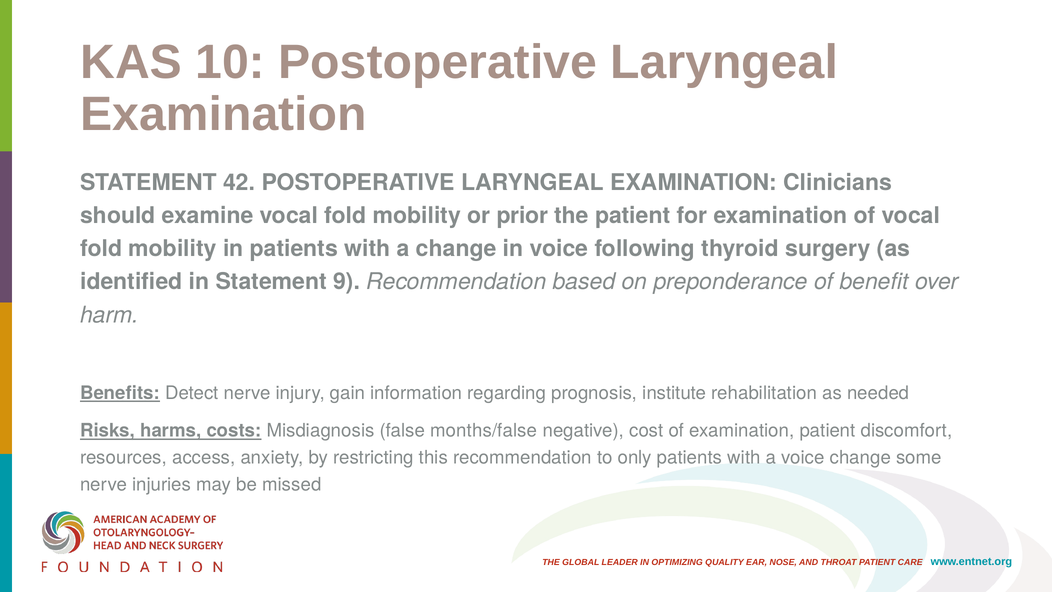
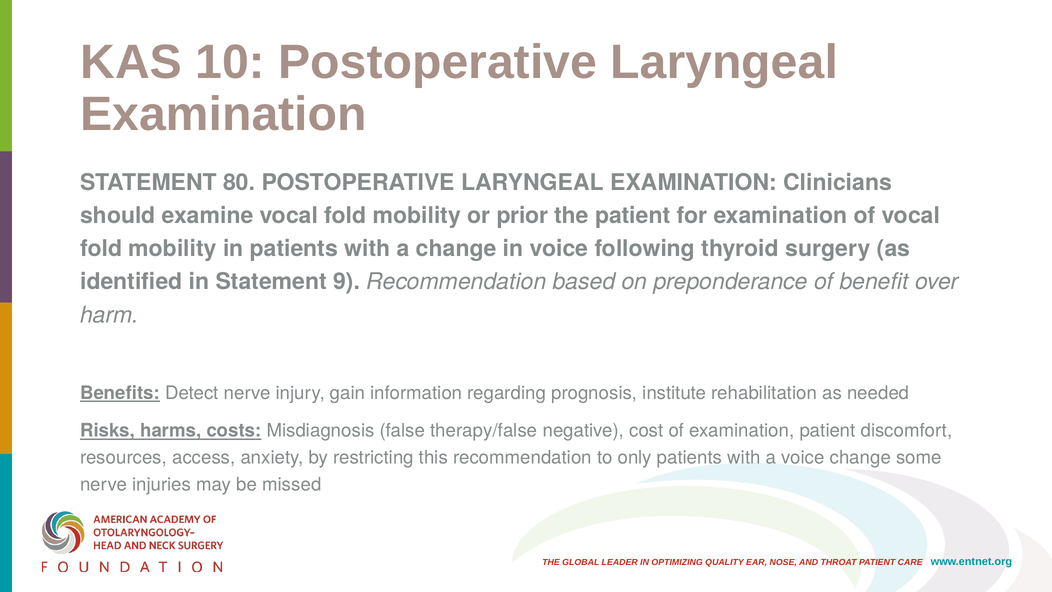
42: 42 -> 80 (239, 182)
months/false: months/false -> therapy/false (484, 431)
